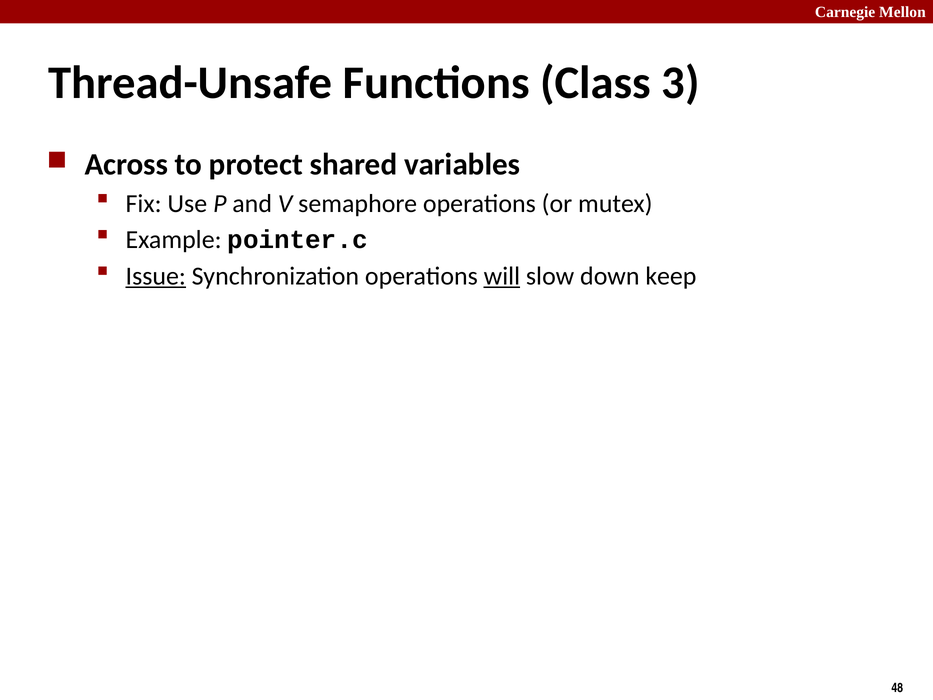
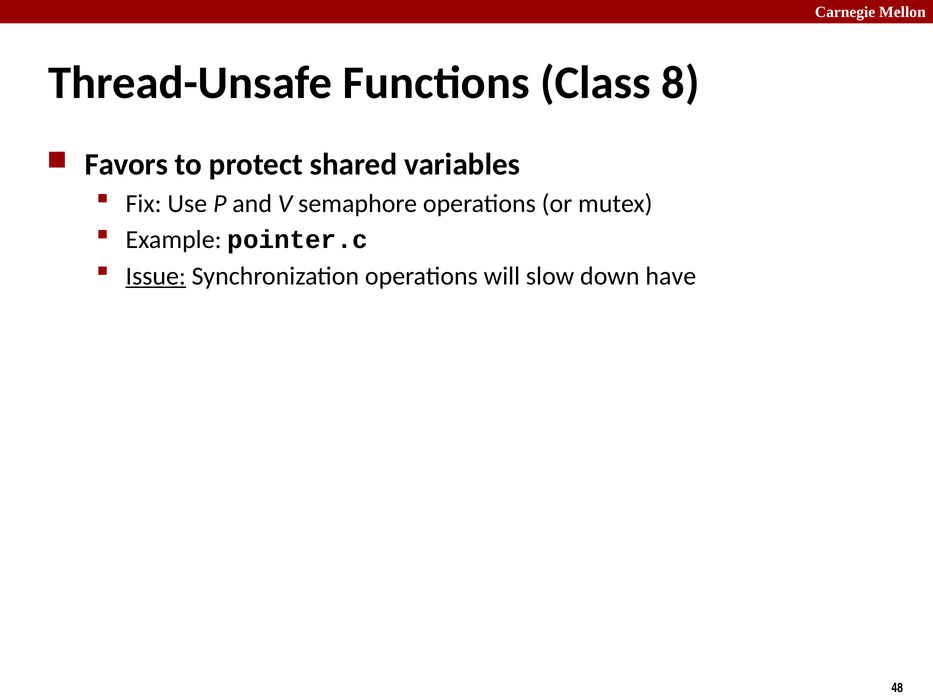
3: 3 -> 8 (681, 83)
Across: Across -> Favors (126, 165)
will underline: present -> none (502, 276)
keep: keep -> have (671, 276)
